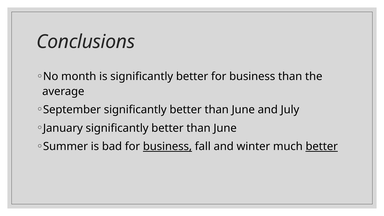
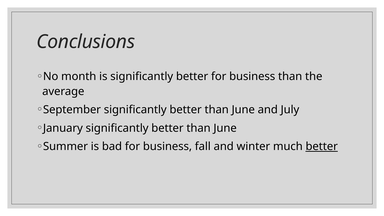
business underline: present -> none (167, 146)
